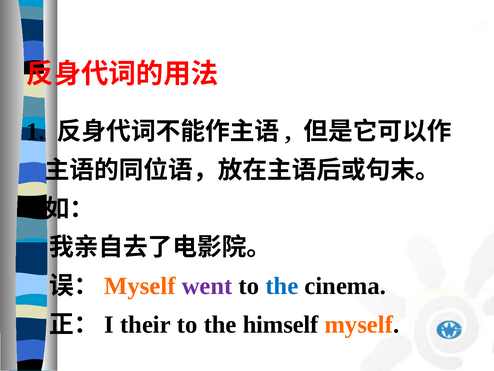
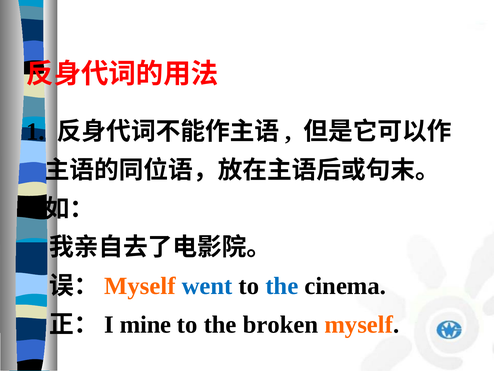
went colour: purple -> blue (207, 286)
their: their -> mine (146, 324)
himself: himself -> broken (280, 324)
